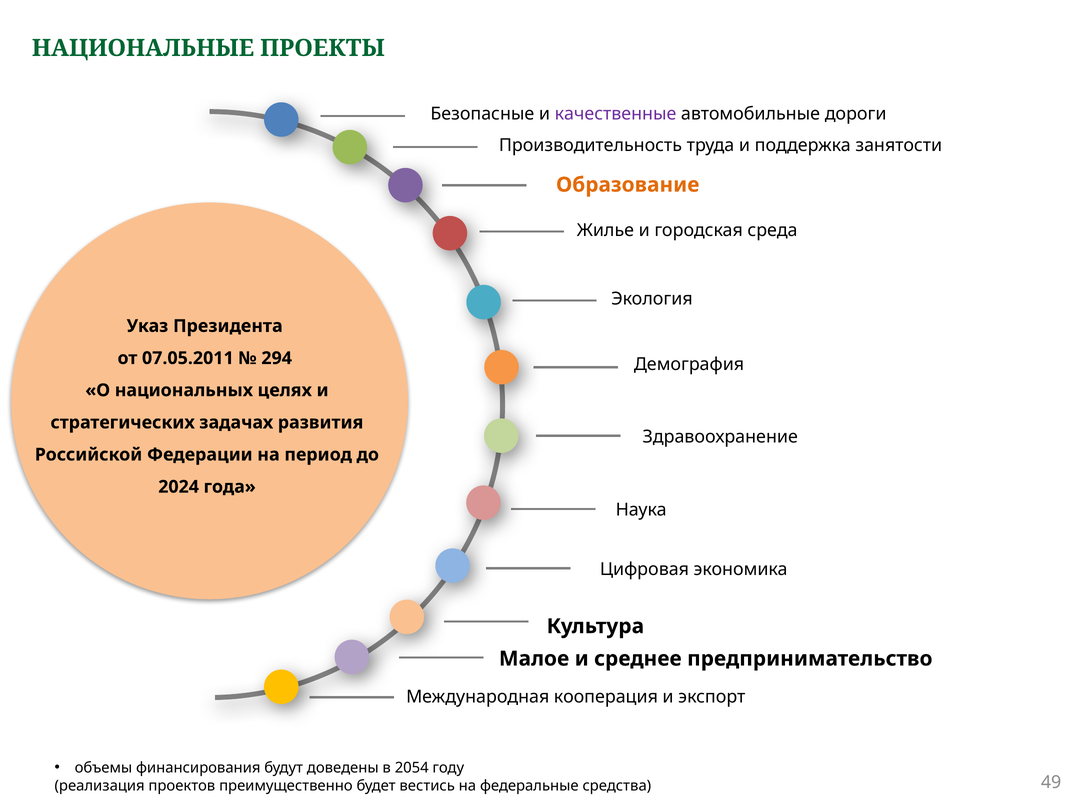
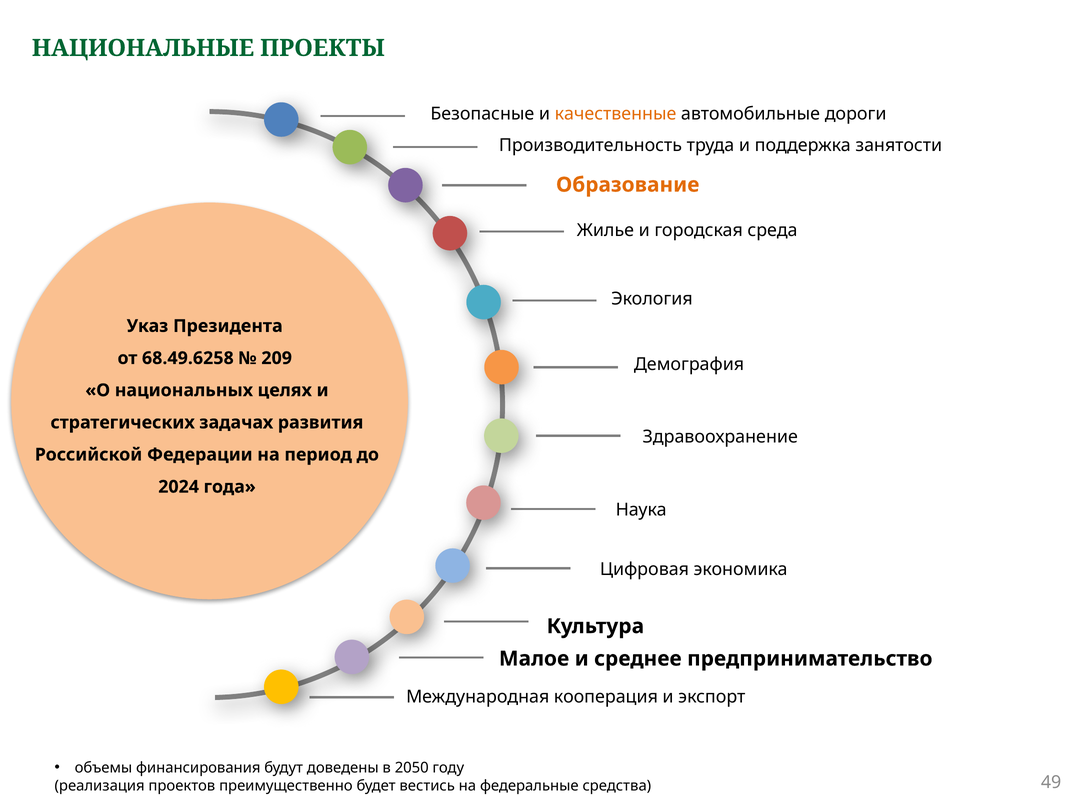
качественные colour: purple -> orange (616, 114)
07.05.2011: 07.05.2011 -> 68.49.6258 (188, 358)
294: 294 -> 209 (277, 358)
2054: 2054 -> 2050 (412, 768)
